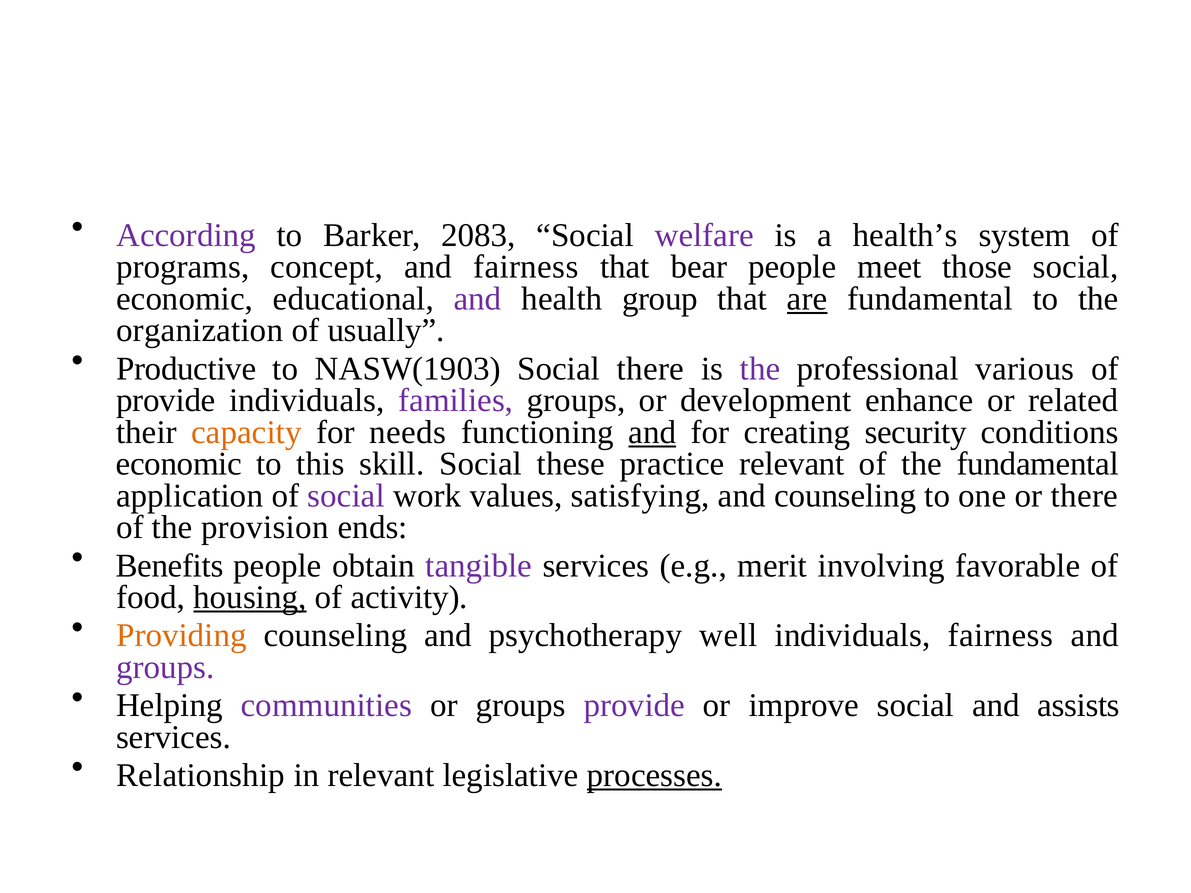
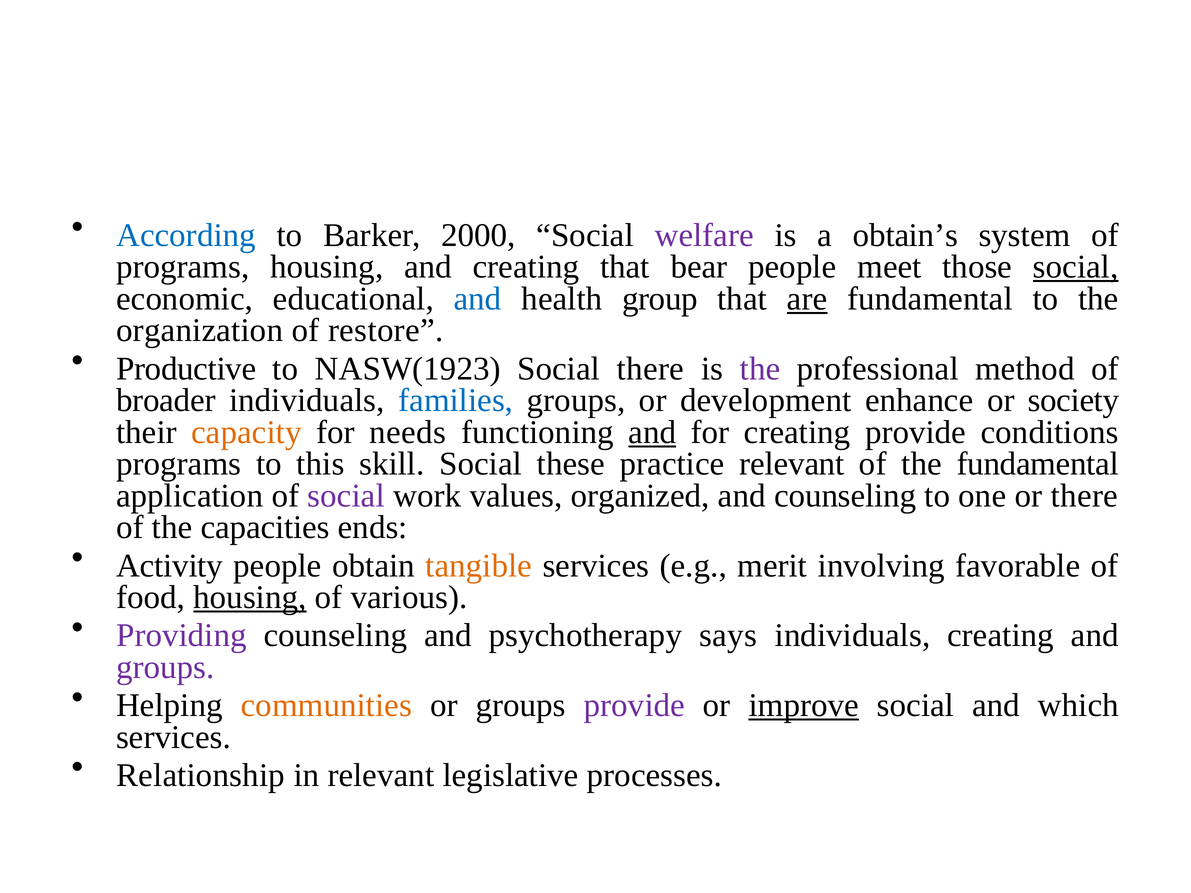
According colour: purple -> blue (186, 235)
2083: 2083 -> 2000 (478, 235)
health’s: health’s -> obtain’s (905, 235)
programs concept: concept -> housing (327, 267)
and fairness: fairness -> creating (526, 267)
social underline: none -> present (1076, 267)
and colour: purple -> blue (478, 299)
usually: usually -> restore (386, 331)
NASW(1903: NASW(1903 -> NASW(1923 (408, 369)
various: various -> method (1025, 369)
provide: provide -> broader (166, 401)
families colour: purple -> blue (456, 401)
related: related -> society (1074, 401)
creating security: security -> provide (916, 432)
economic: economic -> programs (179, 464)
satisfying: satisfying -> organized (640, 496)
provision: provision -> capacities (265, 528)
Benefits: Benefits -> Activity (170, 566)
tangible colour: purple -> orange (479, 566)
activity: activity -> various (409, 598)
Providing colour: orange -> purple (181, 636)
well: well -> says (728, 636)
individuals fairness: fairness -> creating (1001, 636)
communities colour: purple -> orange (326, 706)
improve underline: none -> present (804, 706)
assists: assists -> which (1078, 706)
processes underline: present -> none (654, 776)
